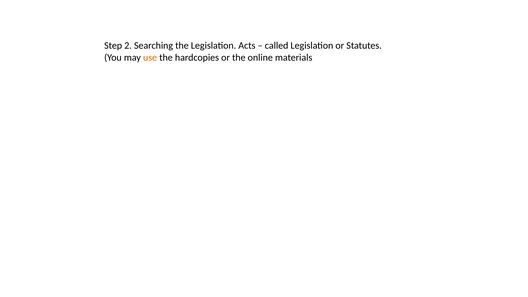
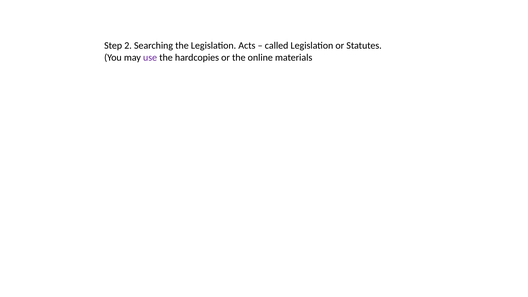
use colour: orange -> purple (150, 57)
